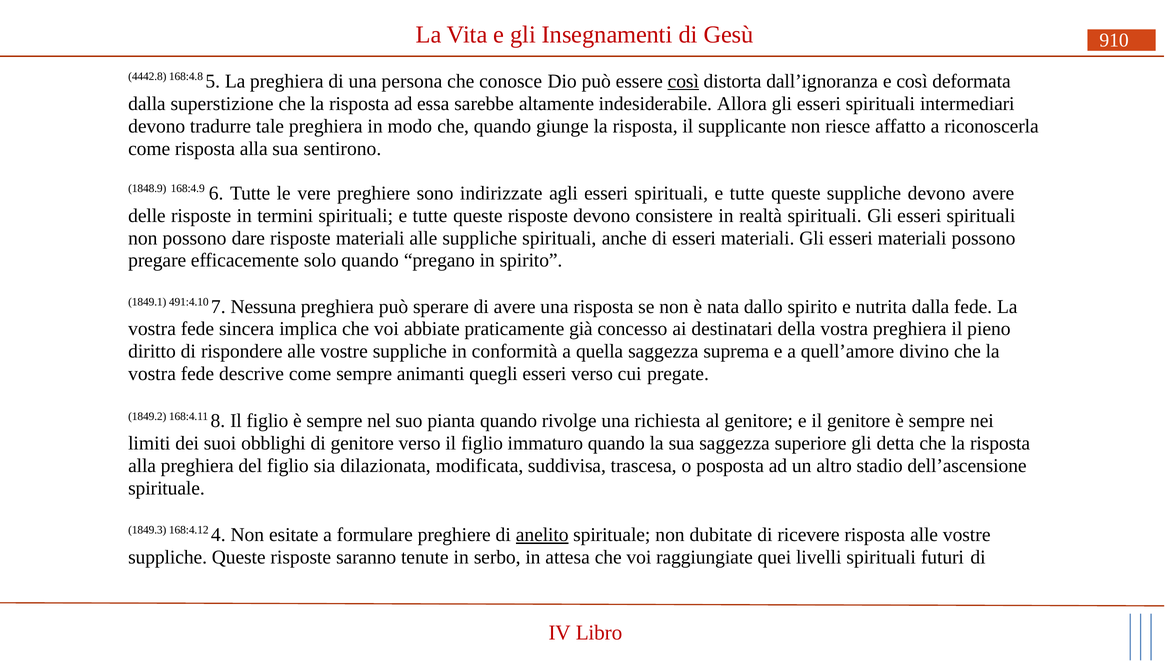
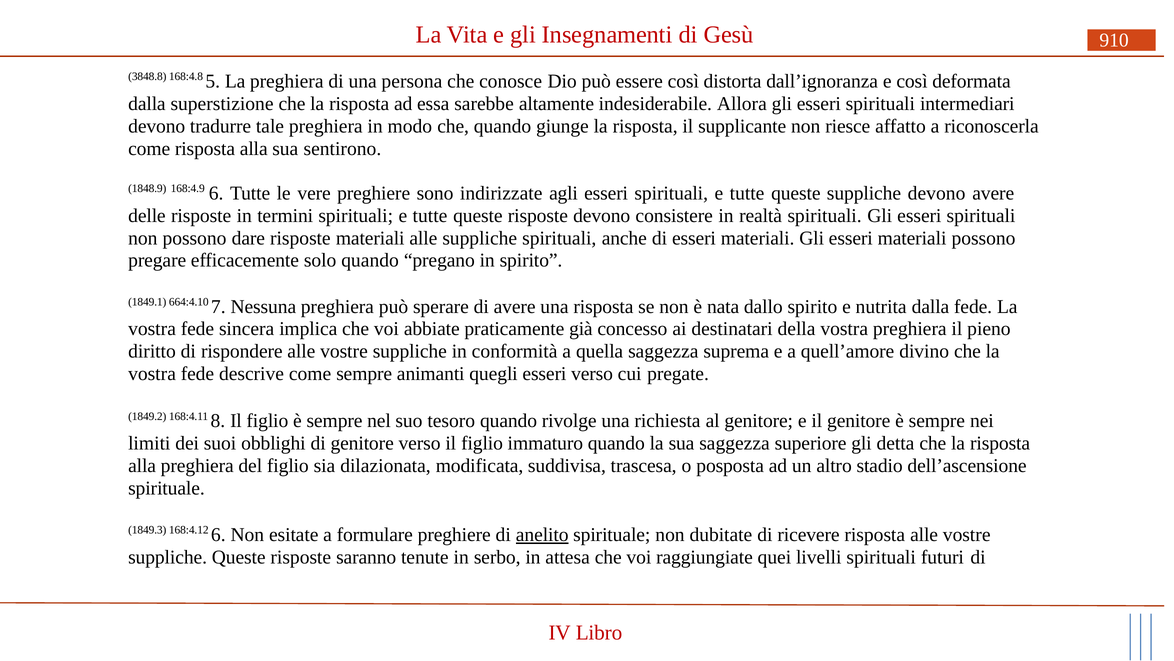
4442.8: 4442.8 -> 3848.8 (147, 76)
così underline: present -> none (683, 81)
491:4.10: 491:4.10 -> 664:4.10 (189, 302)
pianta: pianta -> tesoro (451, 421)
168:4.12 4: 4 -> 6 (218, 535)
